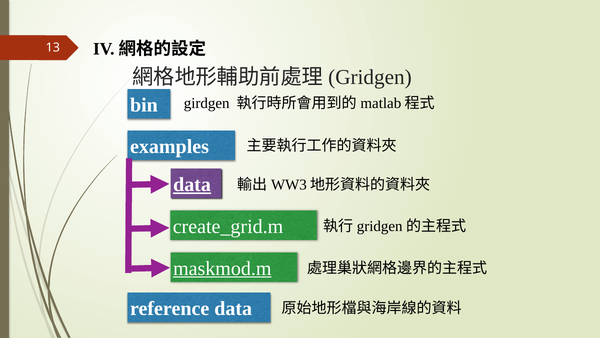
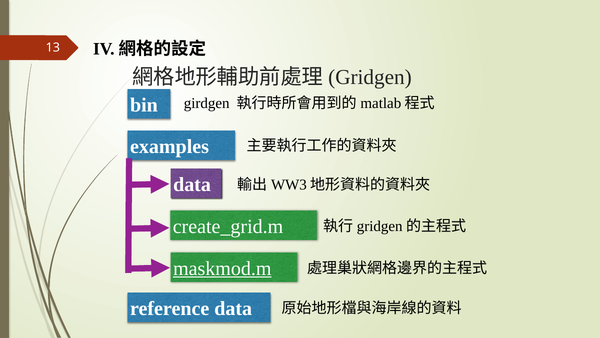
data underline: present -> none (192, 184)
